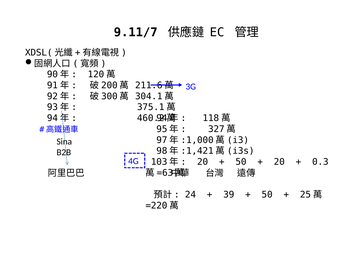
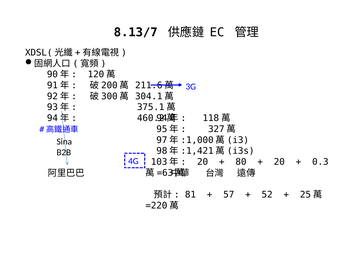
9.11/7: 9.11/7 -> 8.13/7 (136, 32)
50: 50 -> 80 (241, 162)
24: 24 -> 81 (190, 195)
39: 39 -> 57 (229, 195)
50: 50 -> 52 (267, 195)
